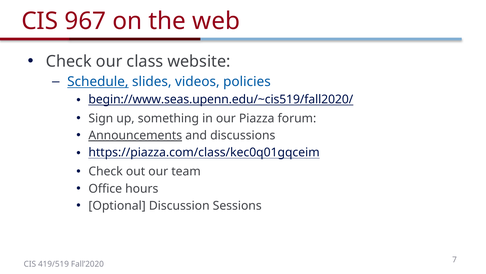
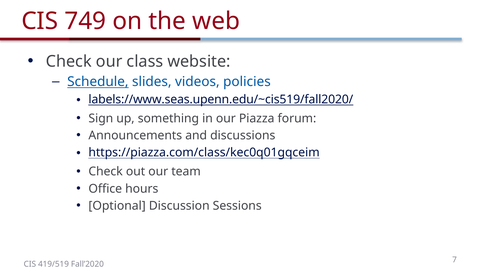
967: 967 -> 749 (85, 21)
begin://www.seas.upenn.edu/~cis519/fall2020/: begin://www.seas.upenn.edu/~cis519/fall2020/ -> labels://www.seas.upenn.edu/~cis519/fall2020/ (221, 99)
Announcements underline: present -> none (135, 135)
